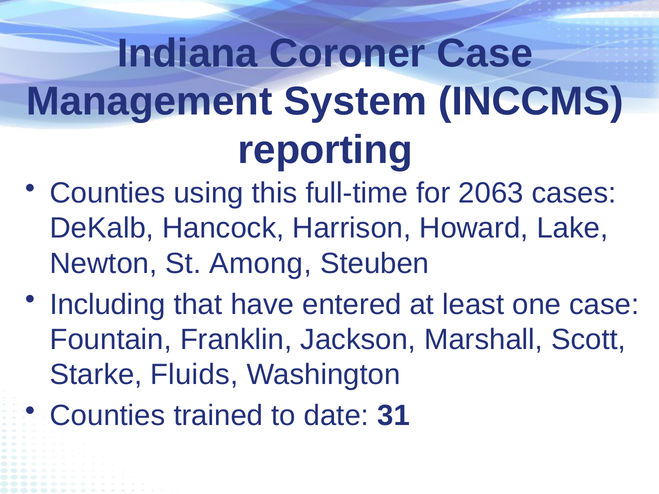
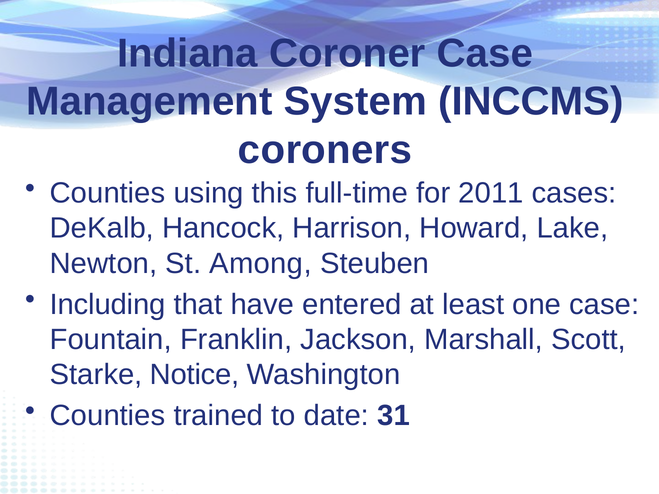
reporting: reporting -> coroners (325, 150)
2063: 2063 -> 2011 (491, 193)
Fluids: Fluids -> Notice (195, 375)
